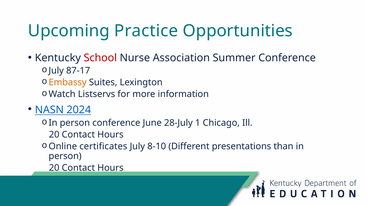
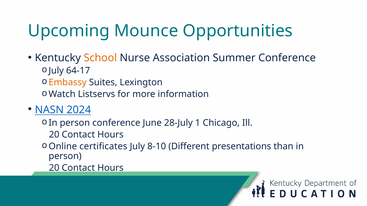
Practice: Practice -> Mounce (146, 31)
School colour: red -> orange (100, 58)
87-17: 87-17 -> 64-17 (78, 71)
